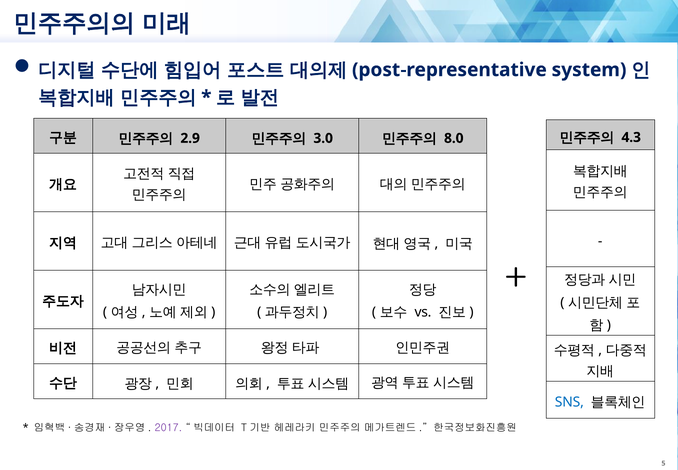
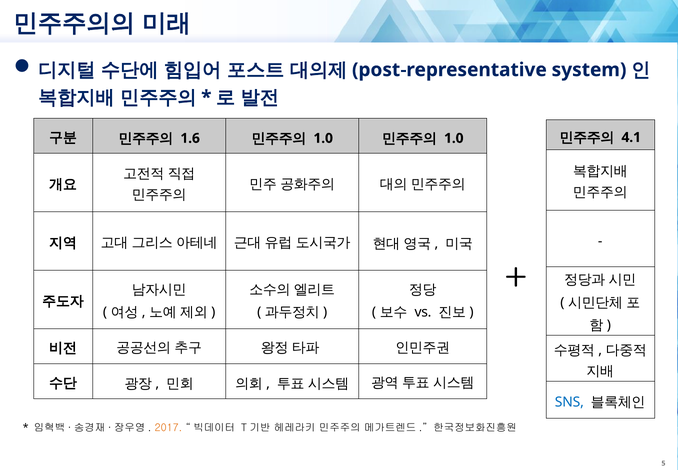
4.3: 4.3 -> 4.1 (631, 137)
2.9: 2.9 -> 1.6 (190, 138)
3.0: 3.0 -> 1.0 (323, 138)
8.0: 8.0 -> 1.0 (454, 138)
2017 colour: purple -> orange (168, 427)
